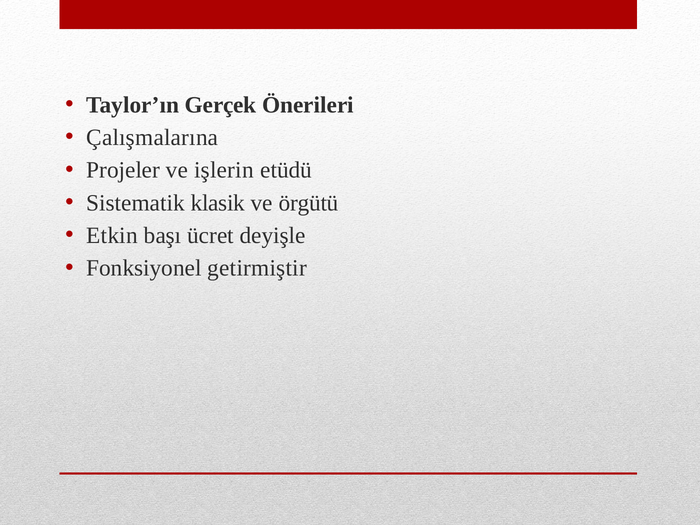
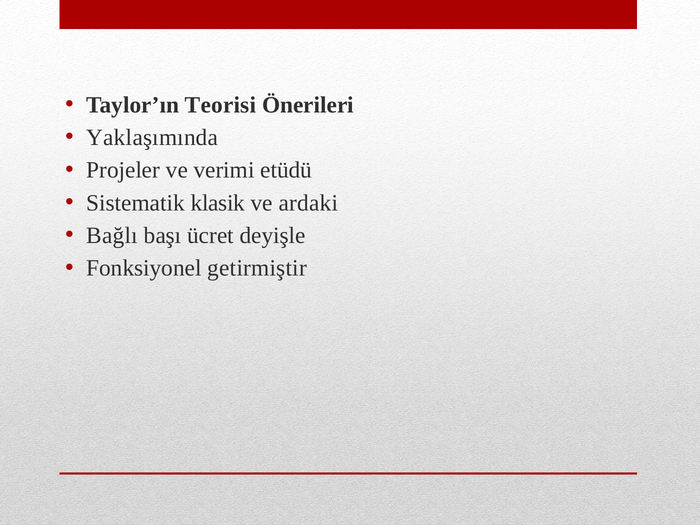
Gerçek: Gerçek -> Teorisi (220, 105)
Çalışmalarına: Çalışmalarına -> Yaklaşımında (152, 138)
işlerin: işlerin -> verimi (224, 170)
örgütü: örgütü -> ardaki (308, 203)
Etkin: Etkin -> Bağlı (112, 236)
